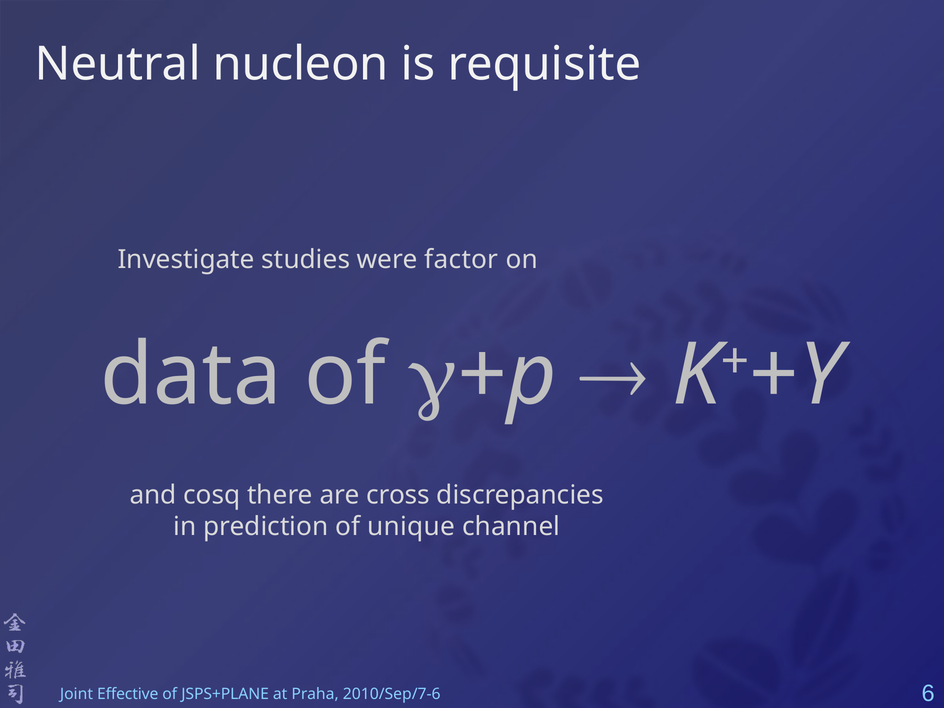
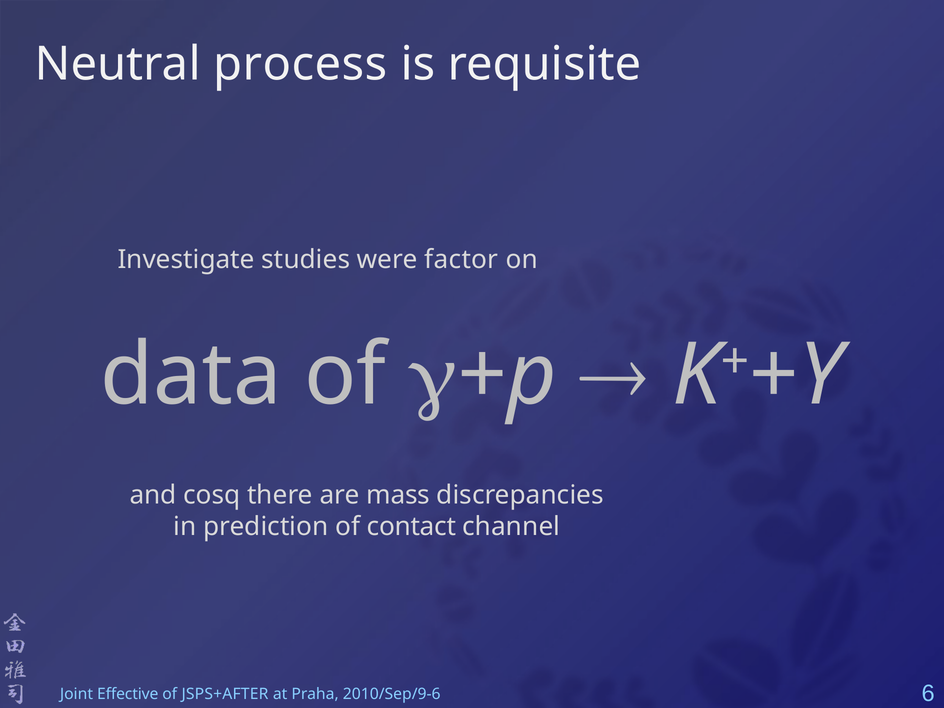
nucleon: nucleon -> process (300, 64)
cross: cross -> mass (398, 495)
unique: unique -> contact (411, 527)
JSPS+PLANE: JSPS+PLANE -> JSPS+AFTER (225, 694)
2010/Sep/7-6: 2010/Sep/7-6 -> 2010/Sep/9-6 (392, 694)
